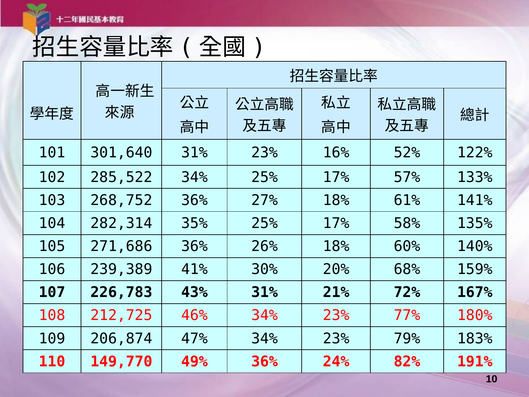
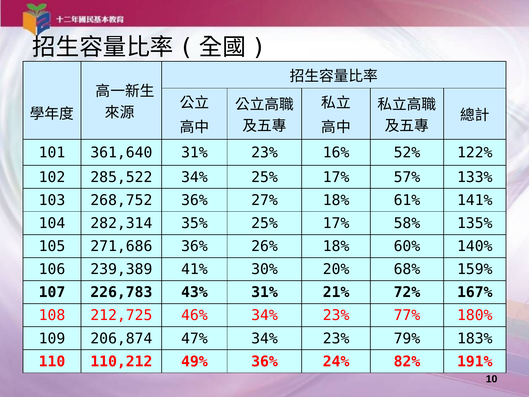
301,640: 301,640 -> 361,640 (121, 152)
149,770: 149,770 -> 110,212 (121, 361)
